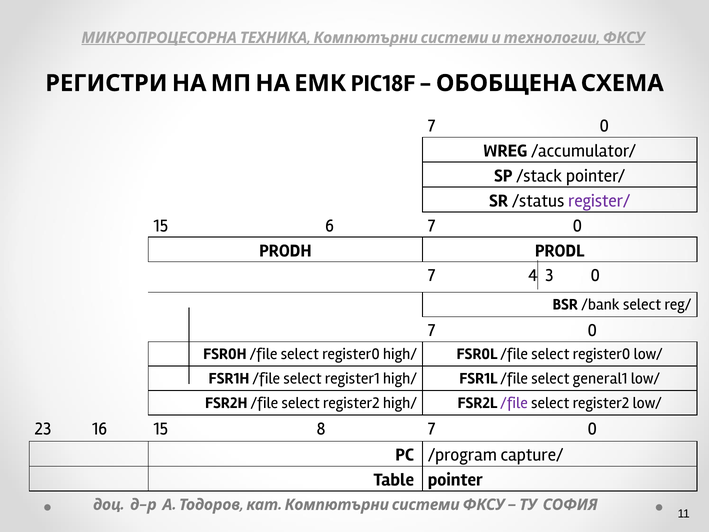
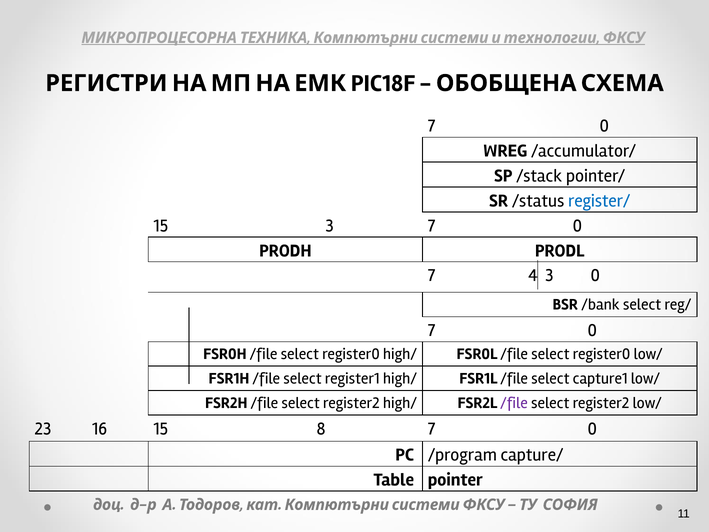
register/ colour: purple -> blue (599, 201)
15 6: 6 -> 3 (330, 226)
general1: general1 -> capture1 (600, 378)
